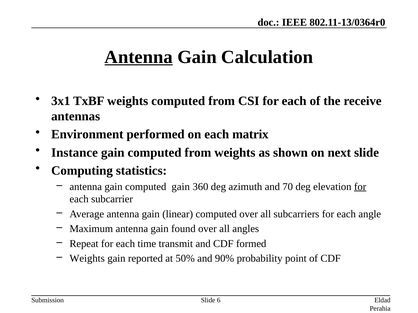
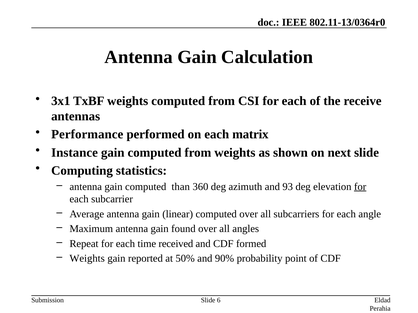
Antenna underline: present -> none (139, 57)
Environment: Environment -> Performance (87, 135)
computed gain: gain -> than (181, 187)
70: 70 -> 93 (288, 187)
transmit: transmit -> received (176, 244)
